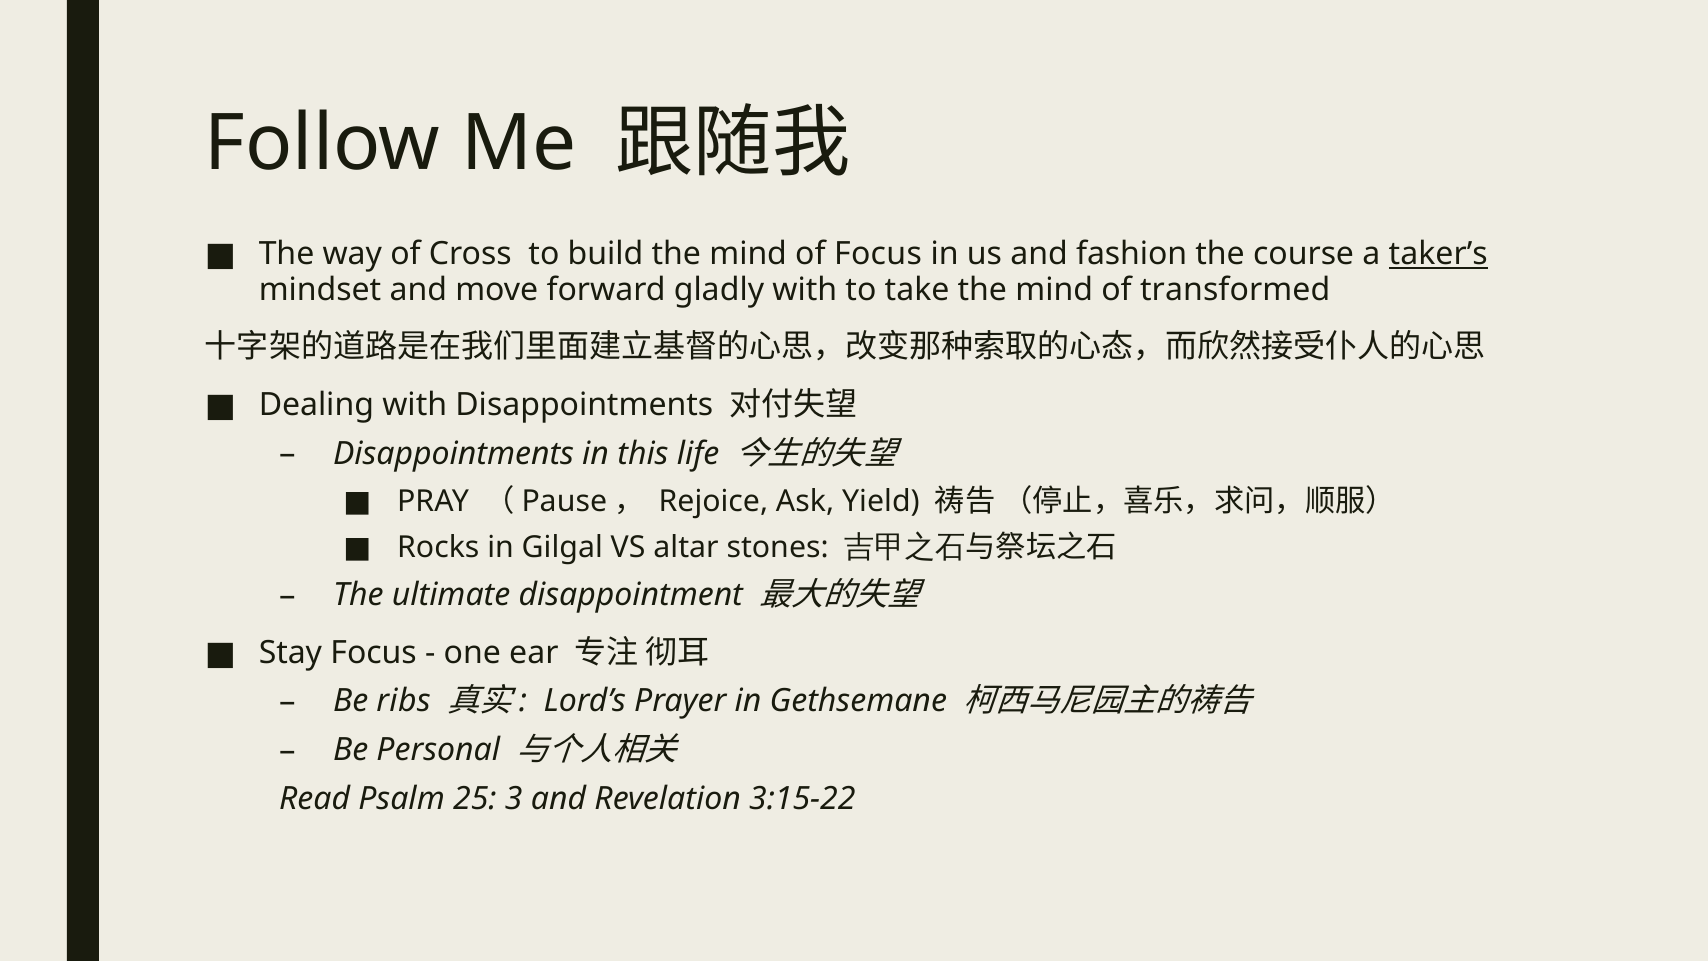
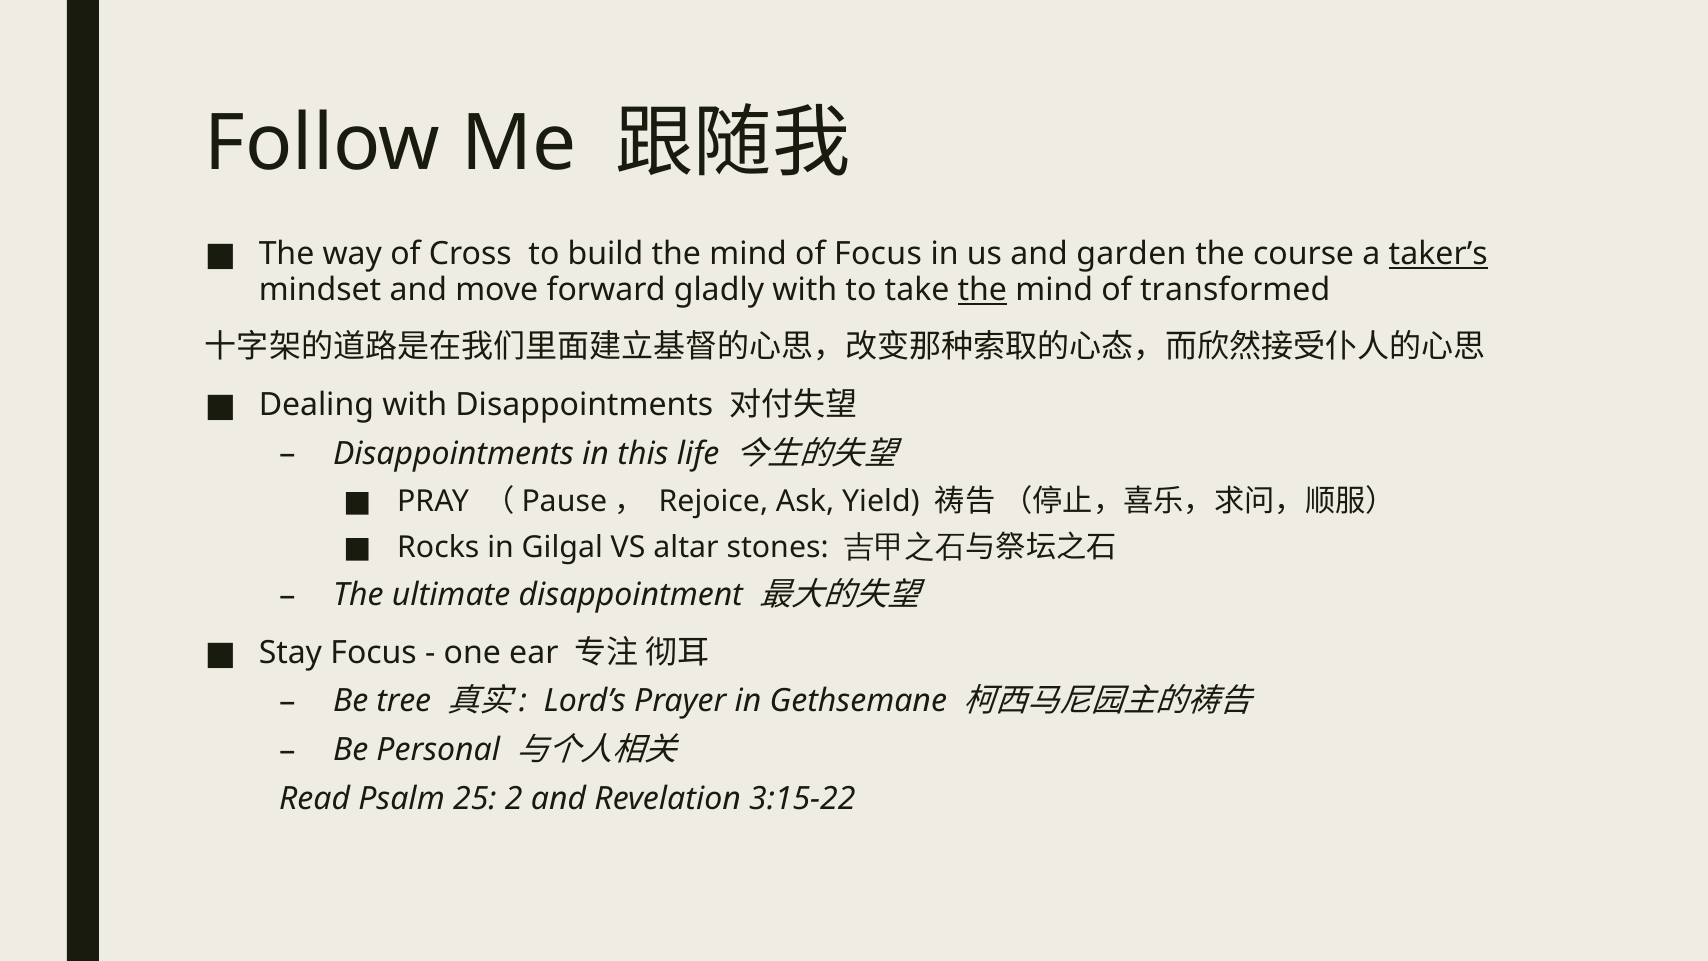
fashion: fashion -> garden (1131, 254)
the underline: none -> present (982, 290)
ribs: ribs -> tree (404, 701)
3: 3 -> 2 (514, 798)
